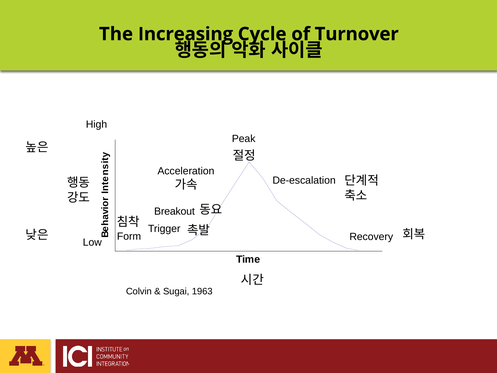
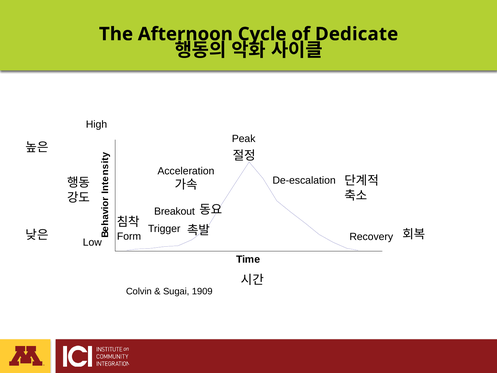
Increasing: Increasing -> Afternoon (185, 34)
Turnover: Turnover -> Dedicate (357, 34)
1963: 1963 -> 1909 (202, 291)
